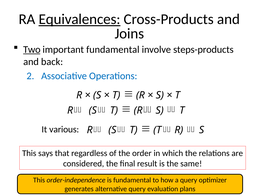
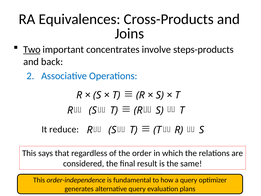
Equivalences underline: present -> none (80, 19)
important fundamental: fundamental -> concentrates (113, 49)
various: various -> reduce (64, 129)
